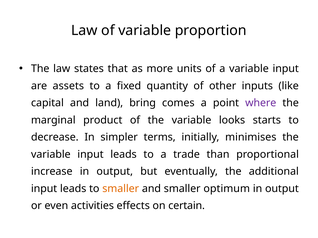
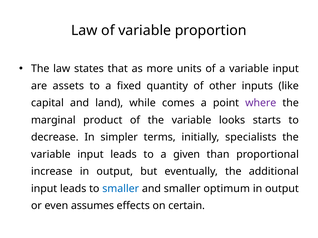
bring: bring -> while (143, 103)
minimises: minimises -> specialists (251, 137)
trade: trade -> given (187, 155)
smaller colour: orange -> blue (121, 189)
activities: activities -> assumes (92, 206)
